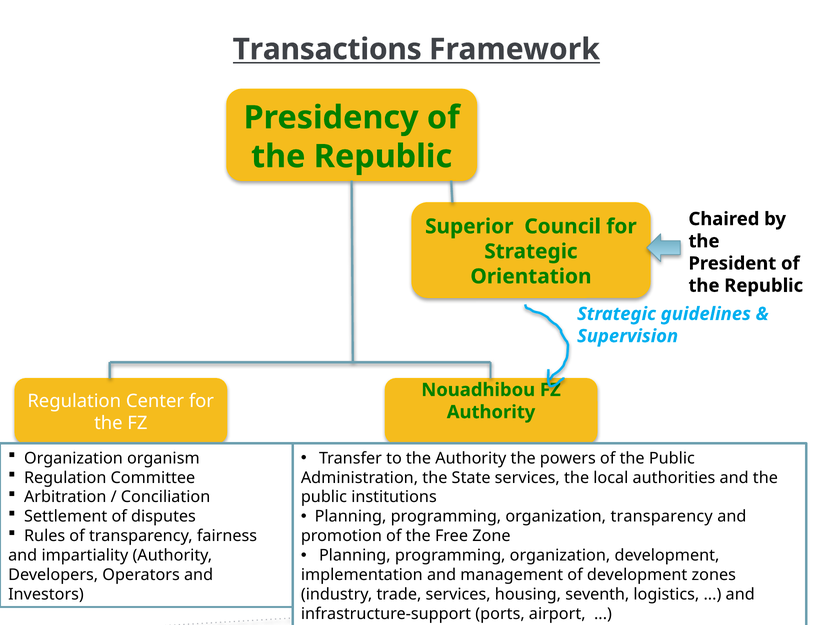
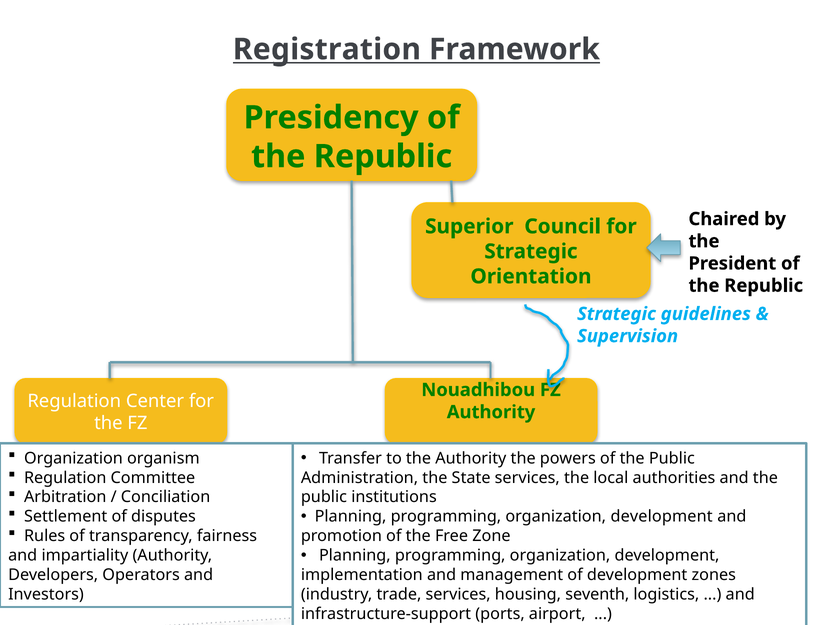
Transactions: Transactions -> Registration (327, 49)
transparency: transparency -> development (662, 516)
